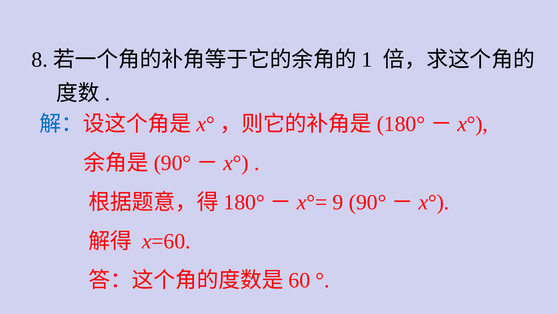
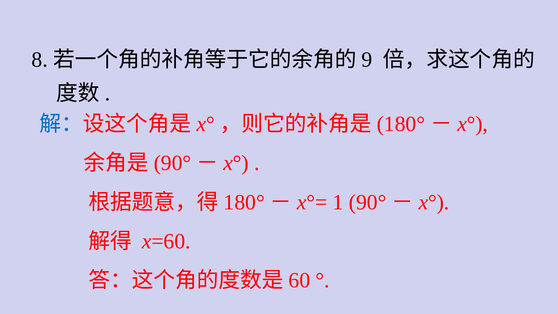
1: 1 -> 9 (367, 60)
9: 9 -> 1 (338, 202)
